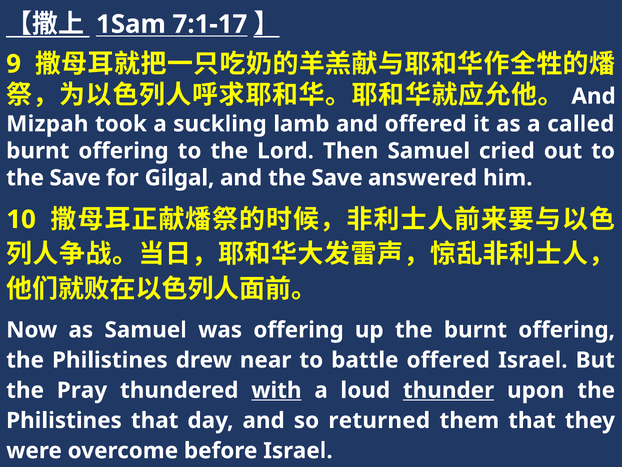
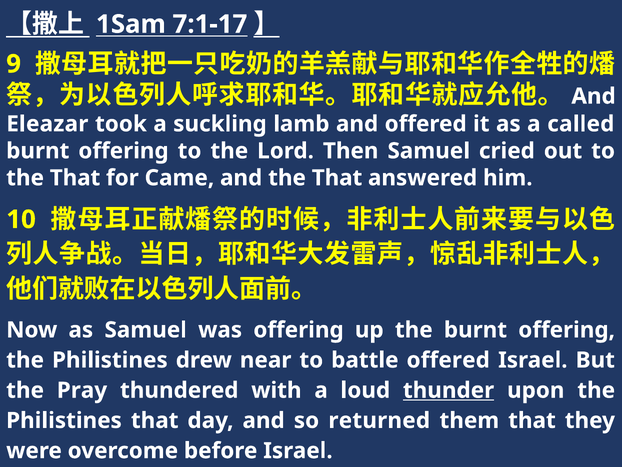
Mizpah: Mizpah -> Eleazar (47, 124)
Save: Save -> That (75, 178)
Gilgal: Gilgal -> Came (179, 178)
and the Save: Save -> That (337, 178)
with underline: present -> none (276, 390)
